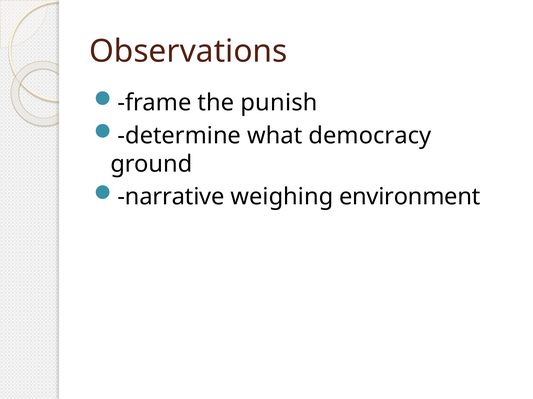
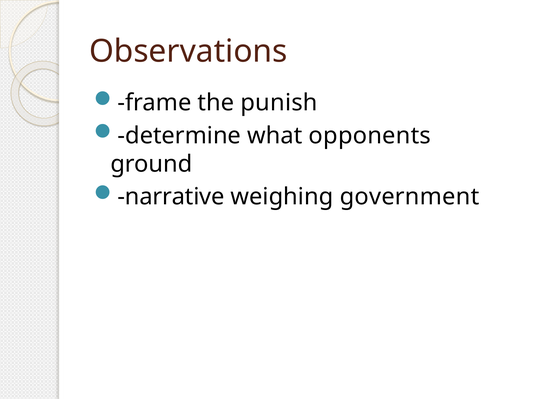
democracy: democracy -> opponents (370, 136)
environment: environment -> government (410, 197)
